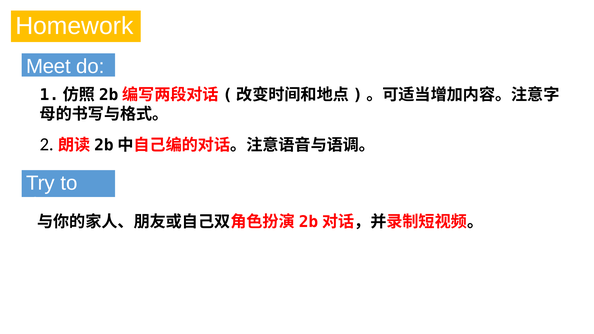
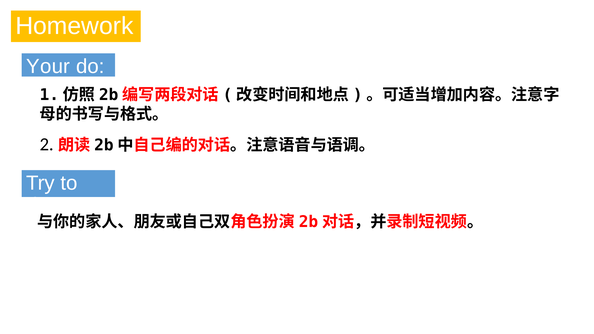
Meet: Meet -> Your (48, 67)
